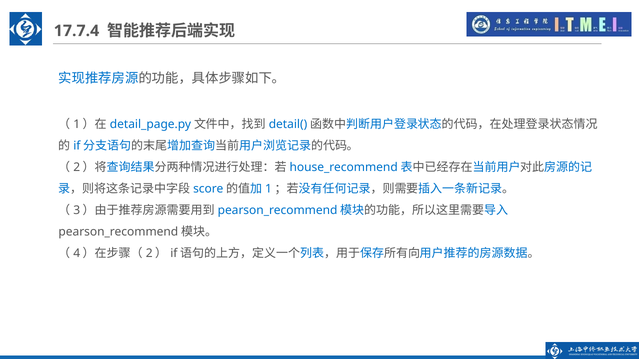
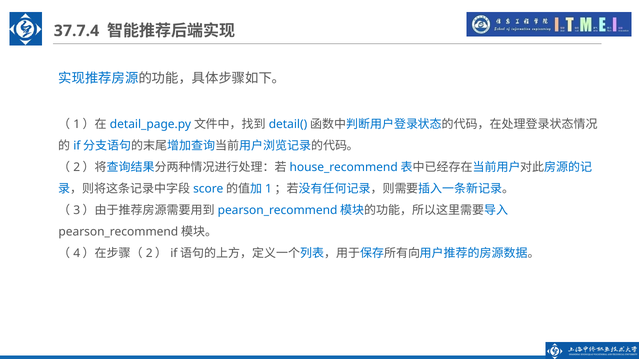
17.7.4: 17.7.4 -> 37.7.4 (76, 31)
